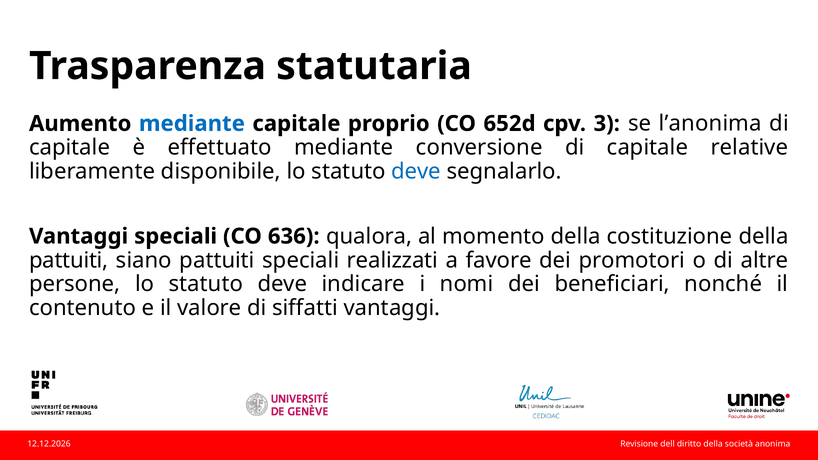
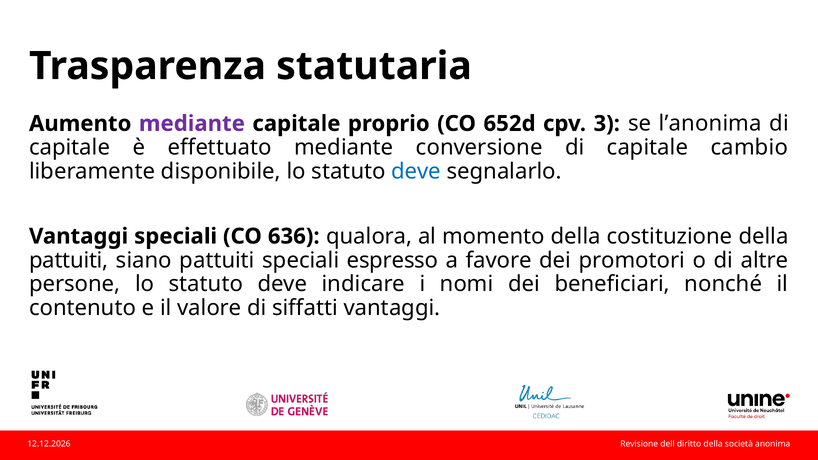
mediante colour: blue -> purple (192, 124)
relative: relative -> cambio (749, 148)
realizzati: realizzati -> espresso (392, 260)
